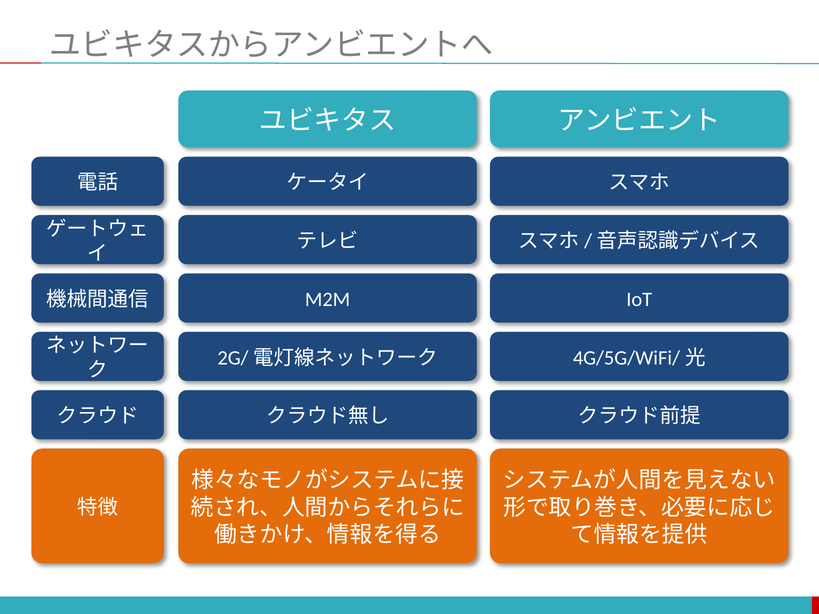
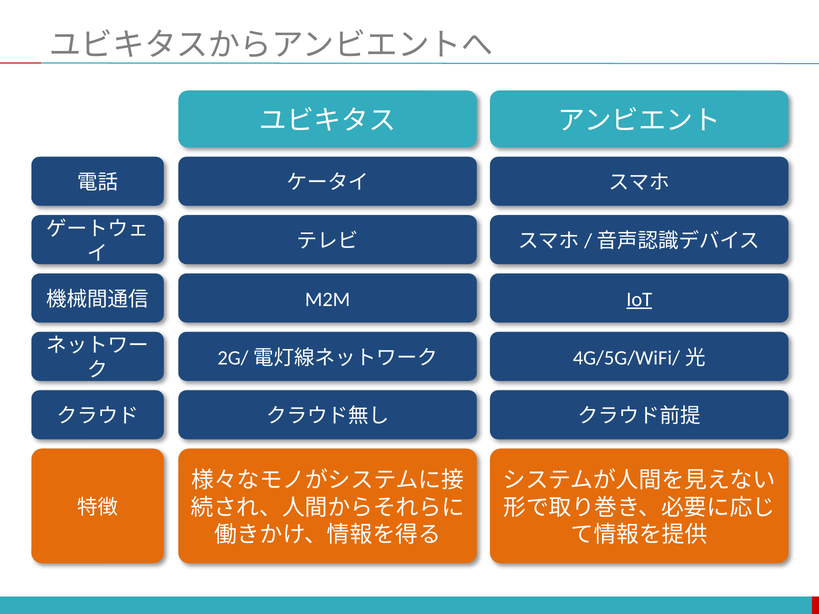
IoT underline: none -> present (639, 300)
